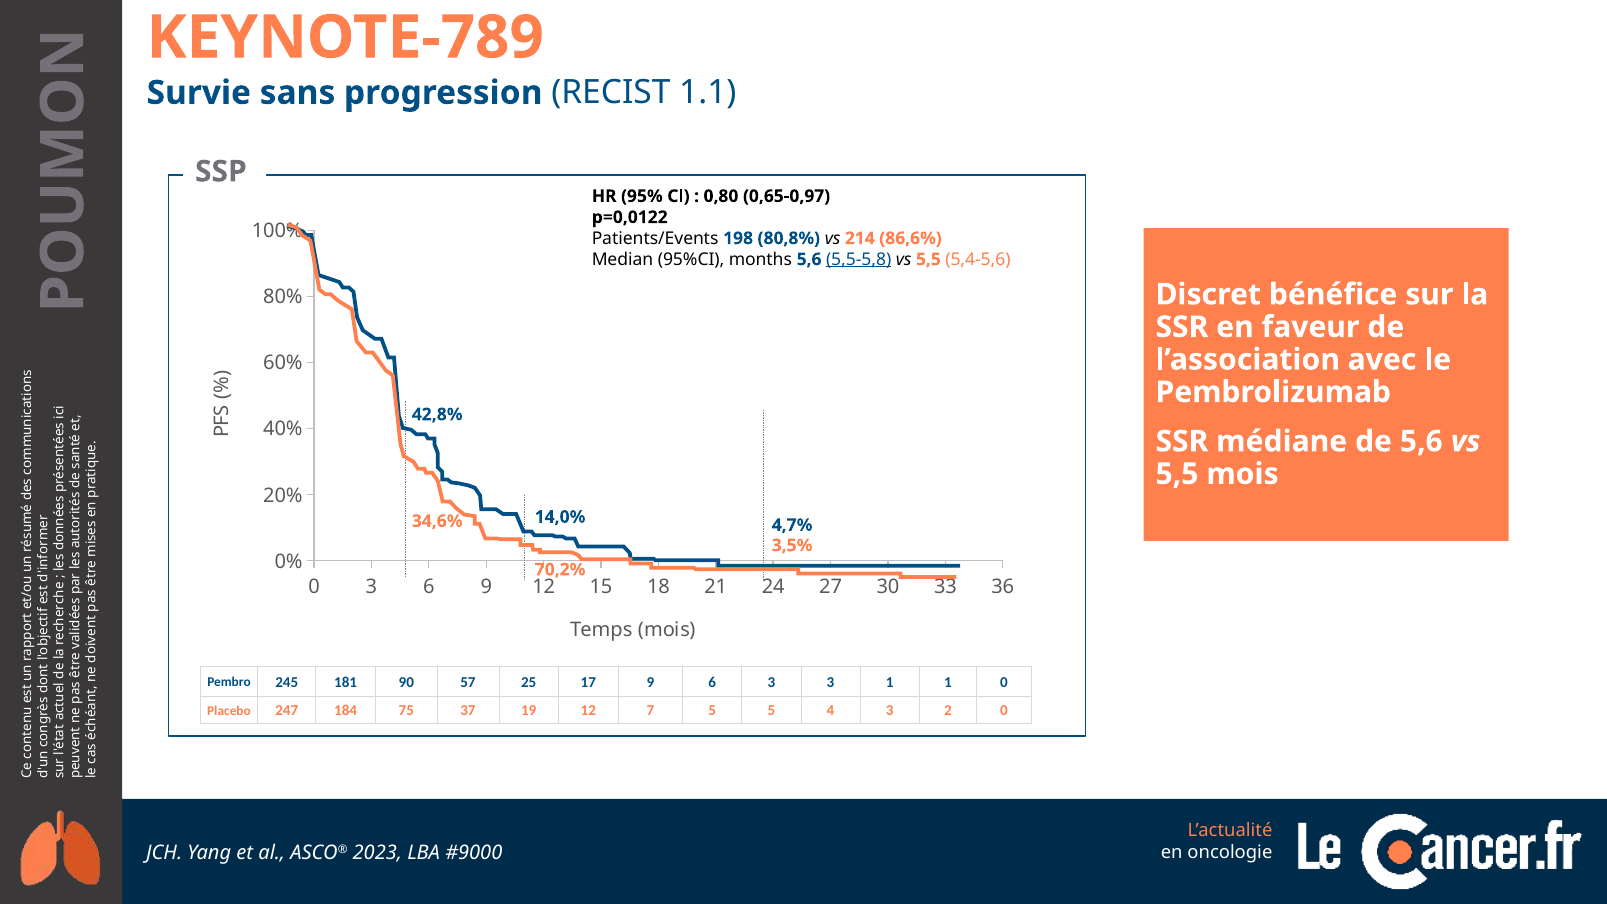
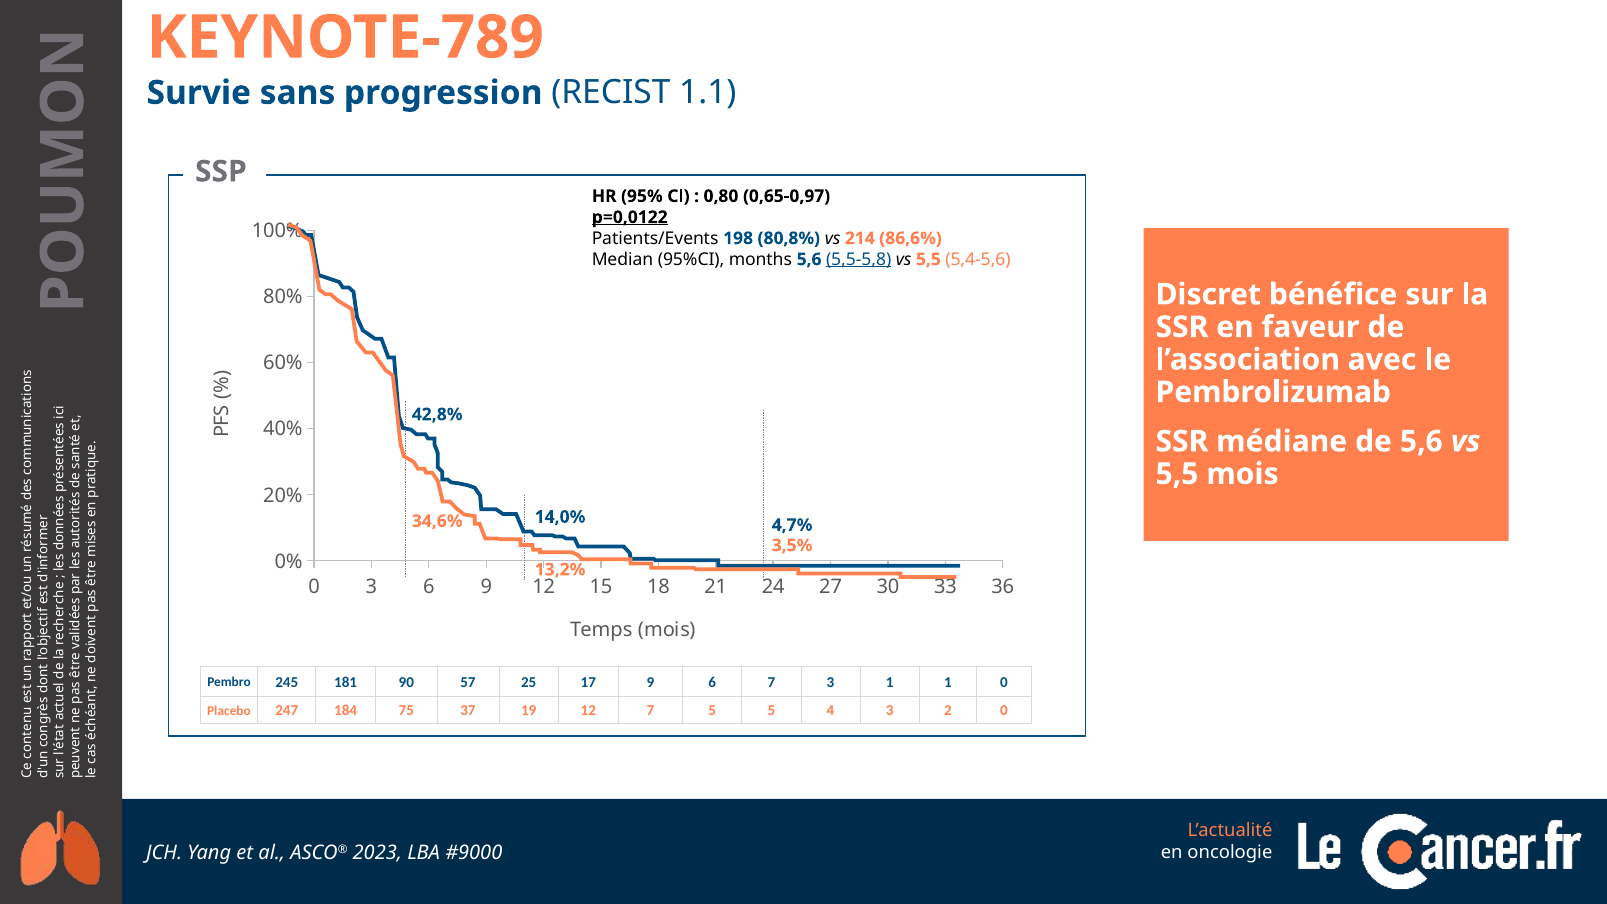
p=0,0122 underline: none -> present (630, 217)
70,2%: 70,2% -> 13,2% (560, 570)
6 3: 3 -> 7 (771, 682)
